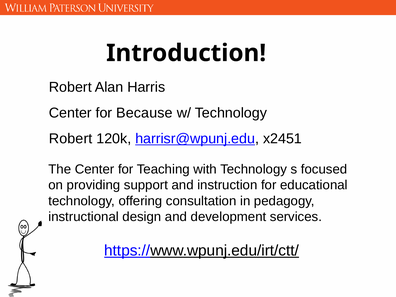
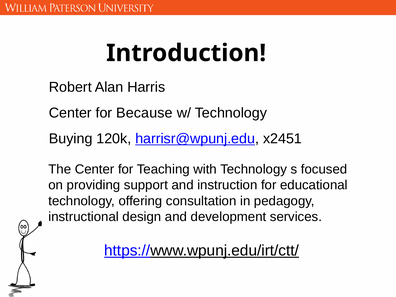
Robert: Robert -> Buying (71, 139)
